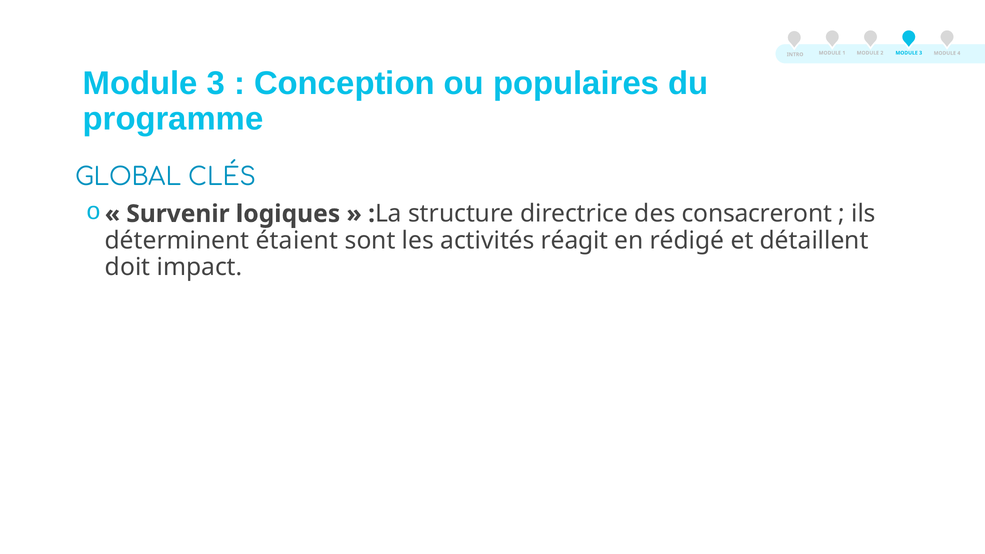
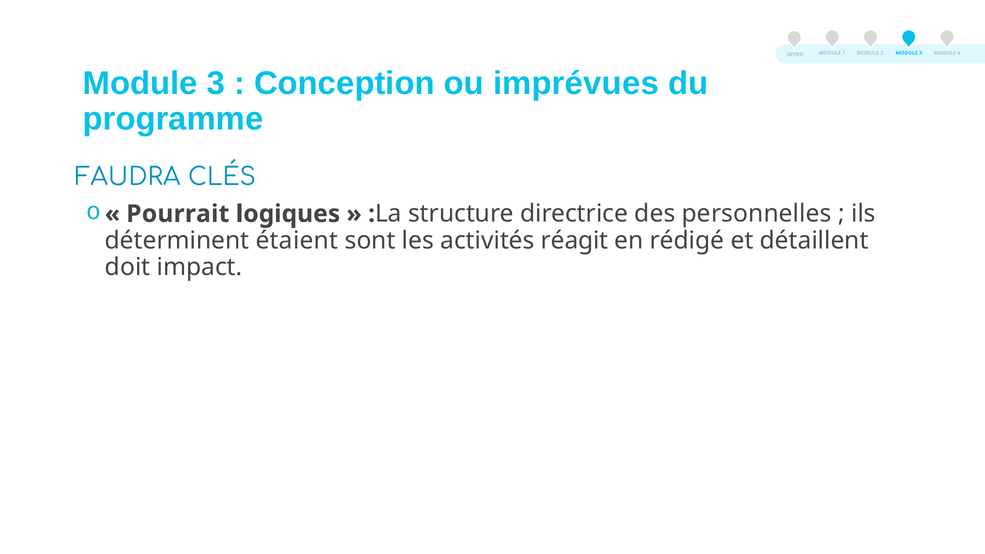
populaires: populaires -> imprévues (576, 83)
GLOBAL: GLOBAL -> FAUDRA (128, 177)
Survenir: Survenir -> Pourrait (178, 214)
consacreront: consacreront -> personnelles (757, 214)
